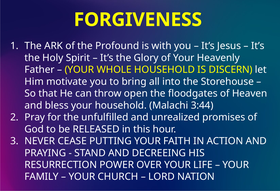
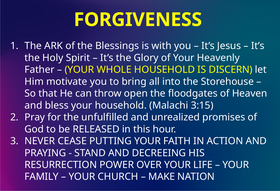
Profound: Profound -> Blessings (117, 46)
3:44: 3:44 -> 3:15 (202, 105)
LORD: LORD -> MAKE (162, 177)
